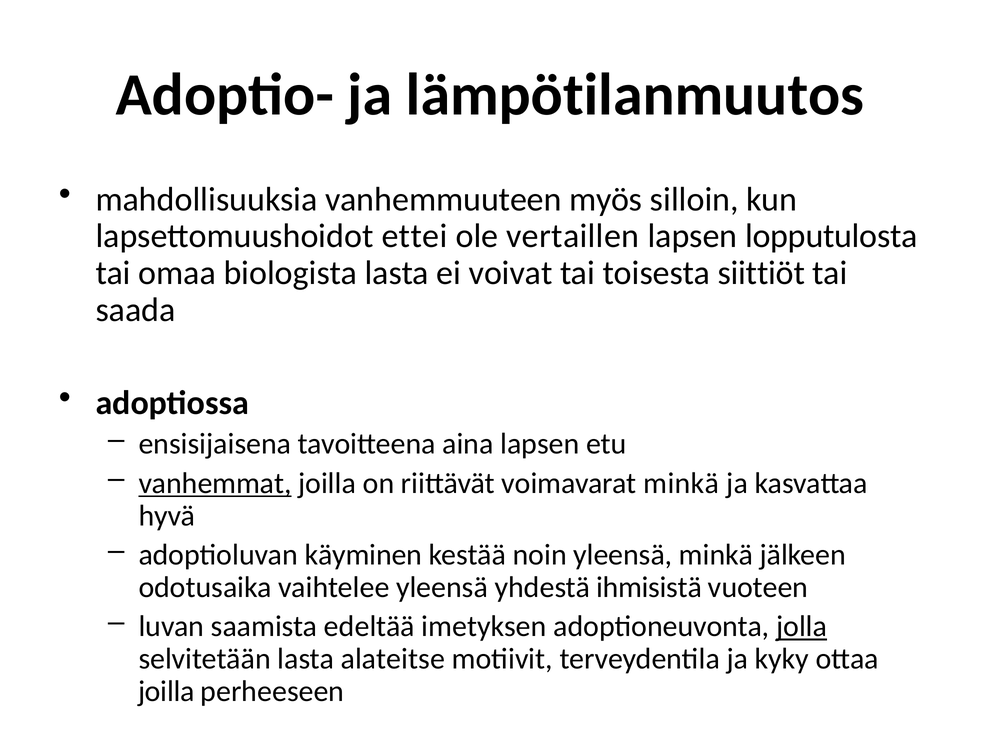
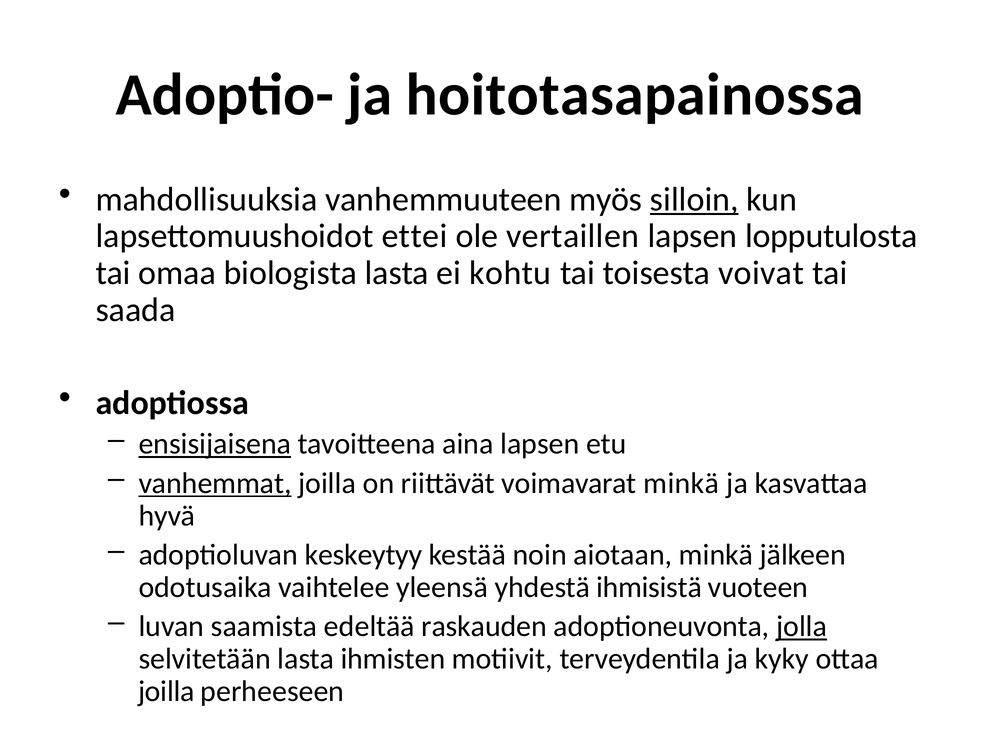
lämpötilanmuutos: lämpötilanmuutos -> hoitotasapainossa (635, 95)
silloin underline: none -> present (694, 199)
voivat: voivat -> kohtu (510, 273)
siittiöt: siittiöt -> voivat (761, 273)
ensisijaisena underline: none -> present (215, 444)
käyminen: käyminen -> keskeytyy (363, 555)
noin yleensä: yleensä -> aiotaan (623, 555)
imetyksen: imetyksen -> raskauden (484, 626)
alateitse: alateitse -> ihmisten (393, 659)
